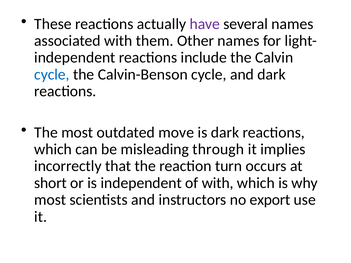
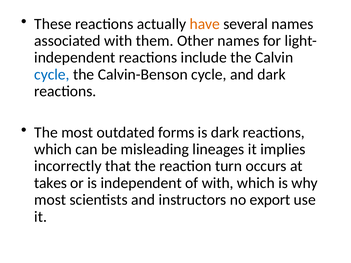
have colour: purple -> orange (205, 24)
move: move -> forms (176, 133)
through: through -> lineages (218, 149)
short: short -> takes (51, 183)
